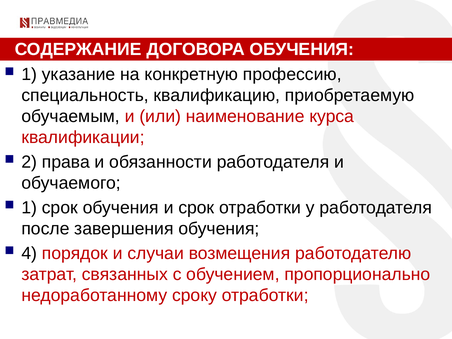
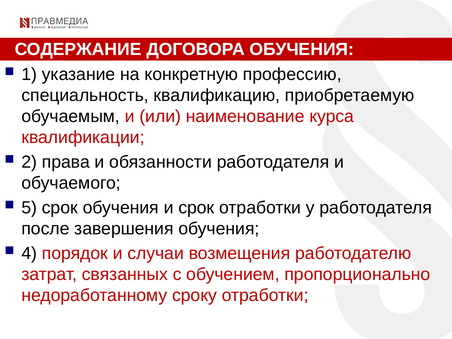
1: 1 -> 5 (29, 208)
